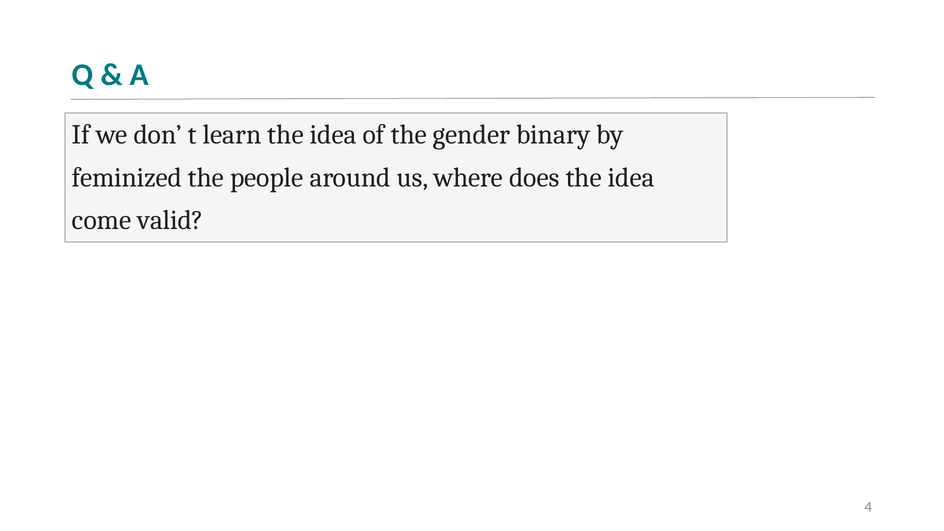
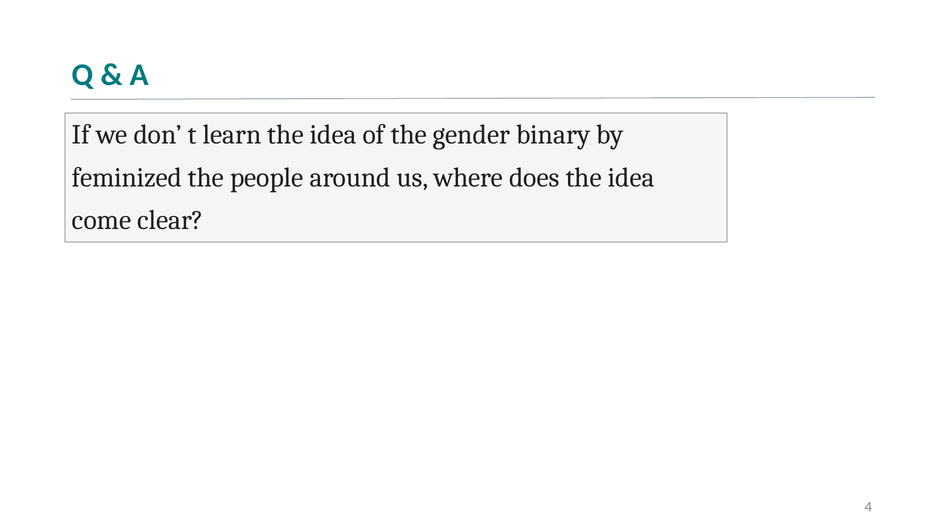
valid: valid -> clear (170, 220)
